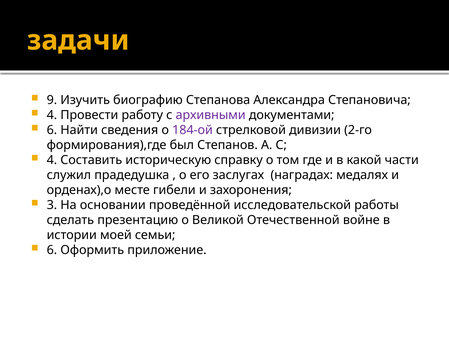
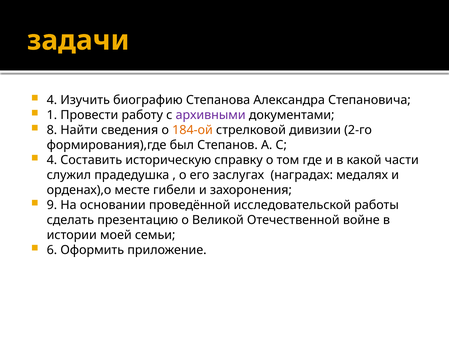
9: 9 -> 4 (52, 100)
4: 4 -> 1 (52, 115)
6: 6 -> 8 (52, 130)
184-ой colour: purple -> orange (193, 130)
3: 3 -> 9 (52, 205)
